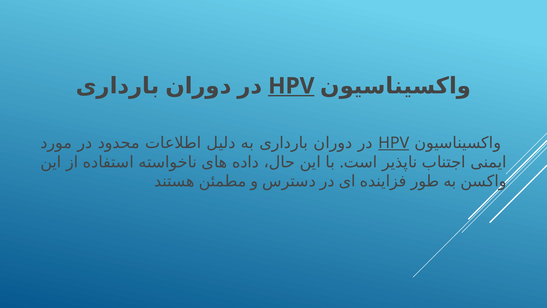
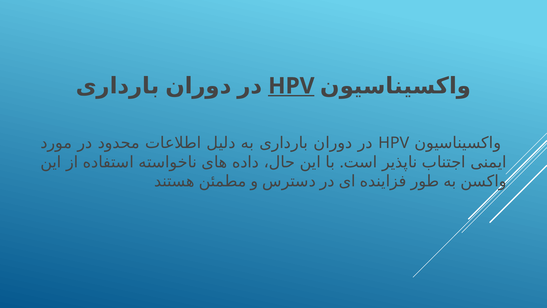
HPV underline: present -> none (394, 143)
